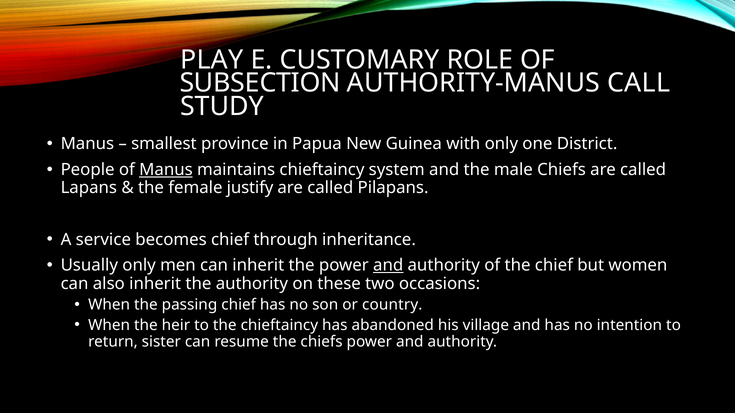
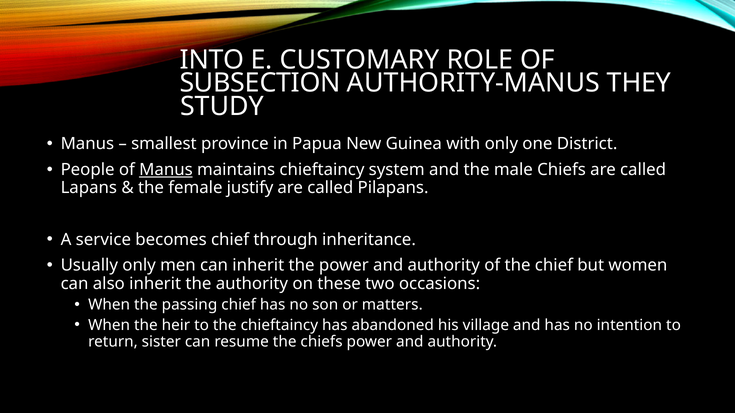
PLAY: PLAY -> INTO (212, 60)
CALL: CALL -> THEY (639, 83)
and underline: present -> none (388, 266)
country: country -> matters (392, 305)
